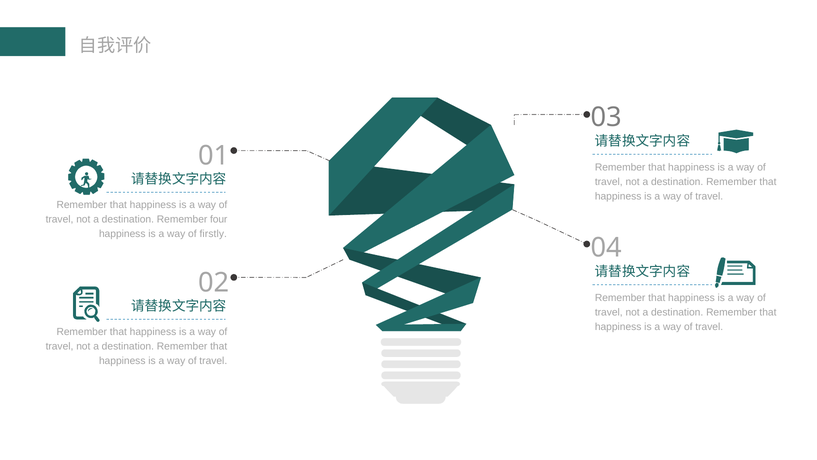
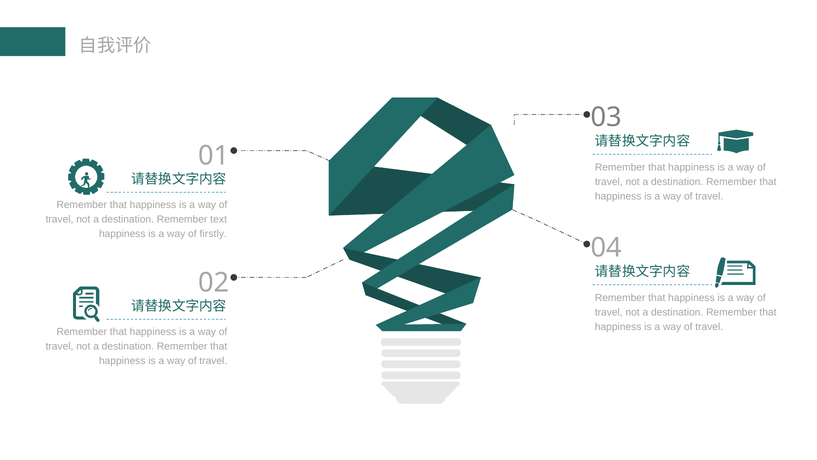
four: four -> text (219, 219)
